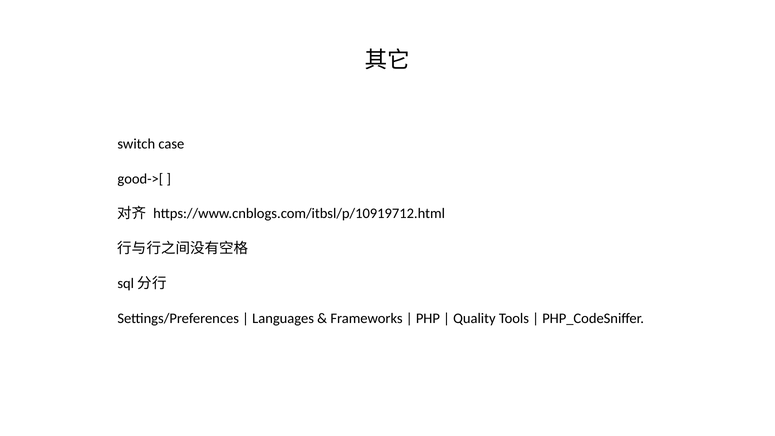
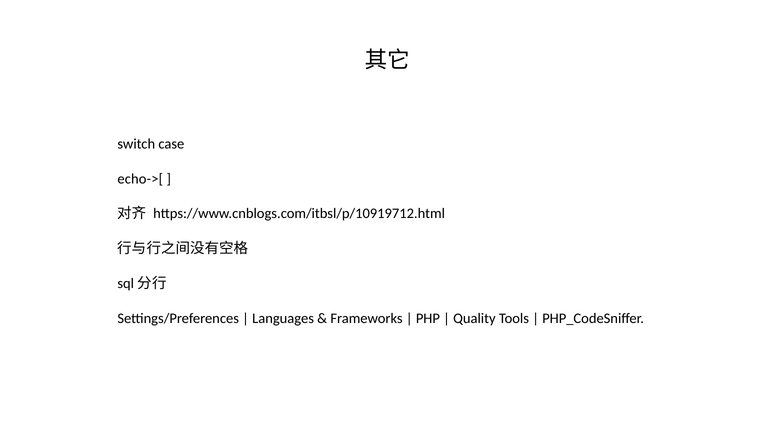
good->[: good->[ -> echo->[ (140, 179)
